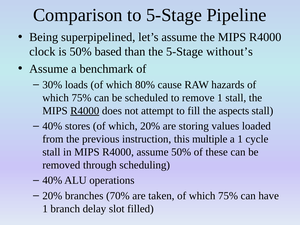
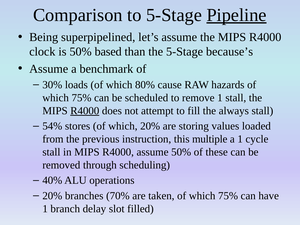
Pipeline underline: none -> present (237, 15)
without’s: without’s -> because’s (230, 52)
aspects: aspects -> always (234, 111)
40%: 40% -> 54% (52, 126)
